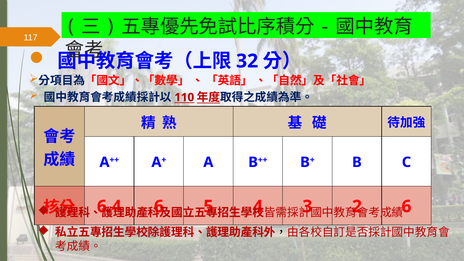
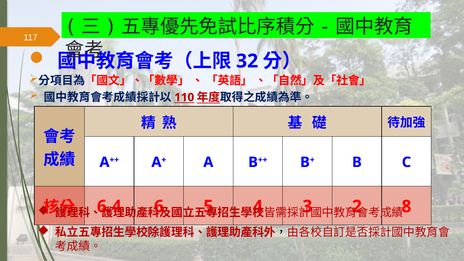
6: 6 -> 8 (406, 207)
